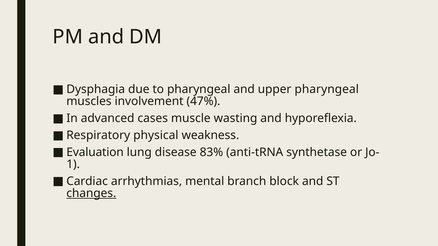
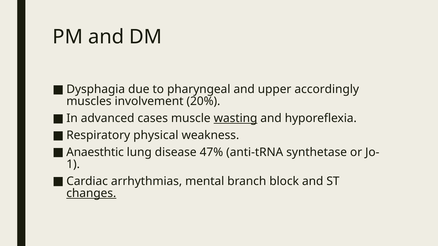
upper pharyngeal: pharyngeal -> accordingly (327, 89)
47%: 47% -> 20% (203, 102)
wasting underline: none -> present (236, 118)
Evaluation: Evaluation -> Anaesthtic (95, 152)
83%: 83% -> 47% (211, 152)
